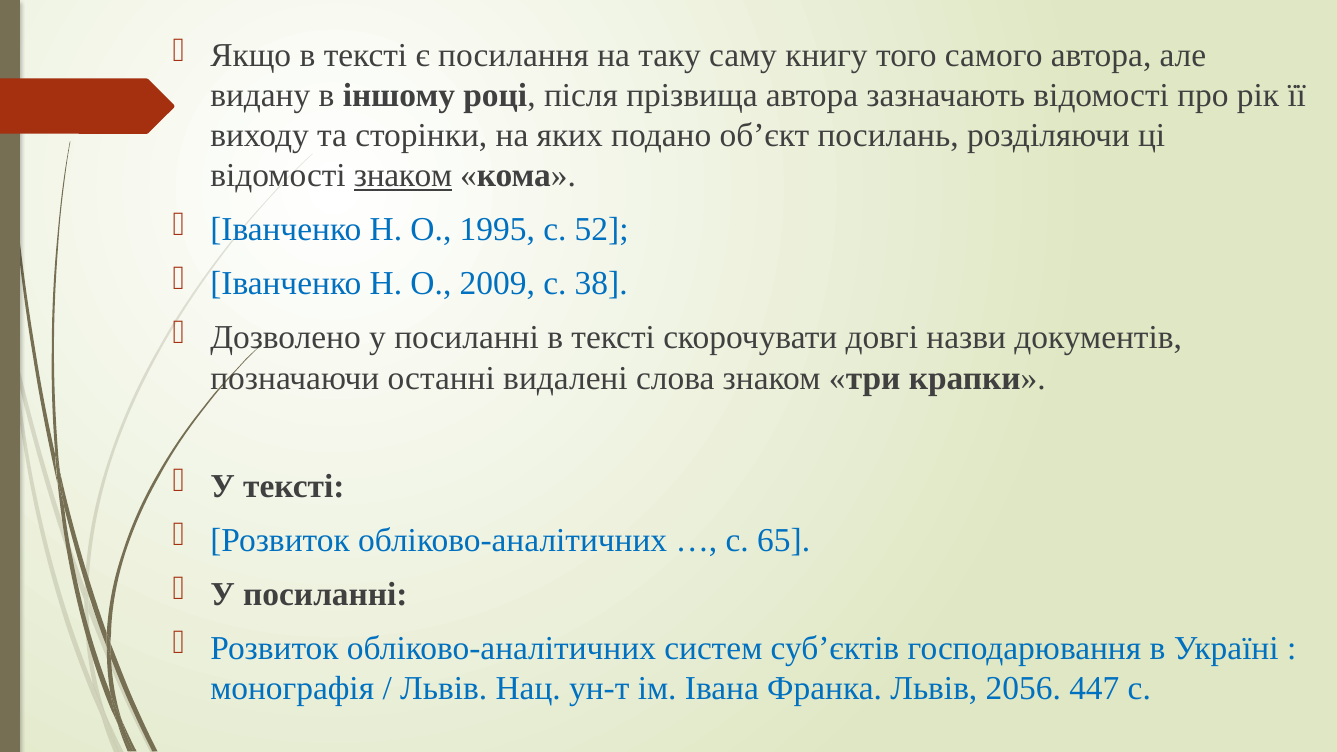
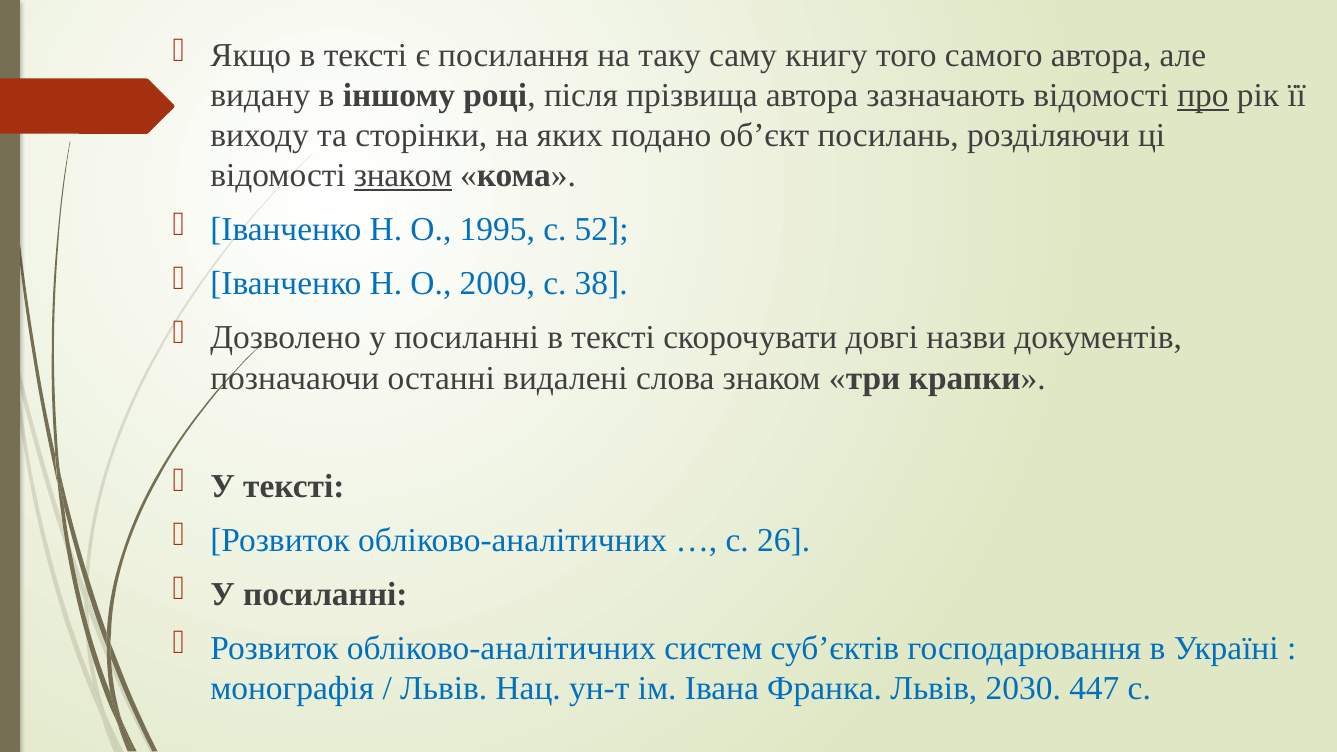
про underline: none -> present (1203, 96)
65: 65 -> 26 (784, 540)
2056: 2056 -> 2030 (1023, 688)
